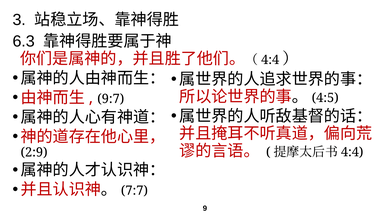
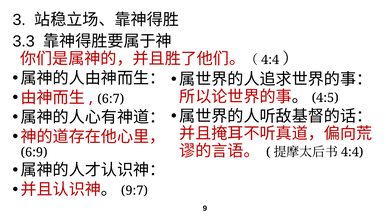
6.3: 6.3 -> 3.3 (24, 41)
9:7: 9:7 -> 6:7 (111, 99)
2:9: 2:9 -> 6:9 (34, 152)
7:7: 7:7 -> 9:7 (134, 191)
